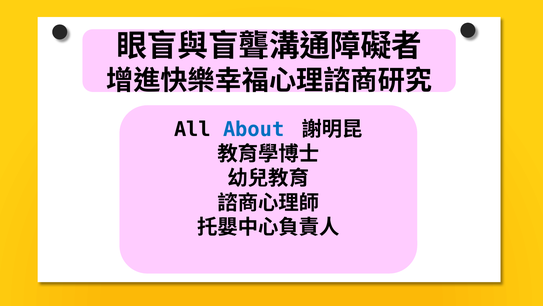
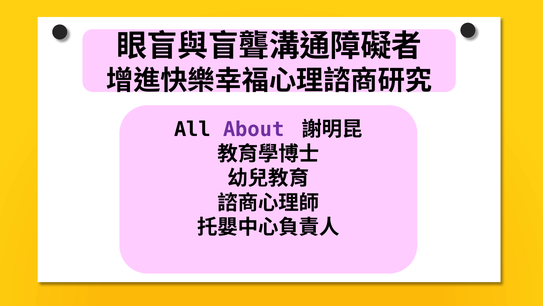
About colour: blue -> purple (254, 129)
